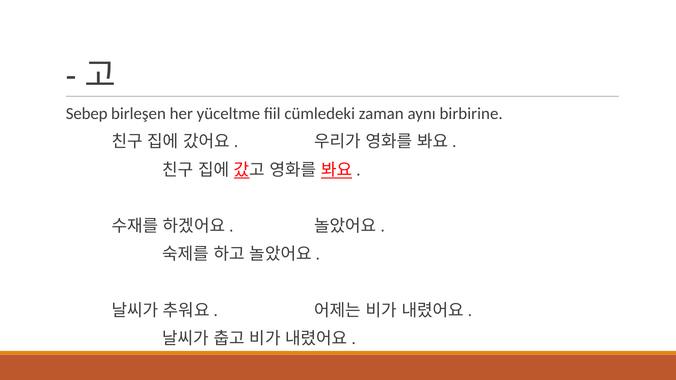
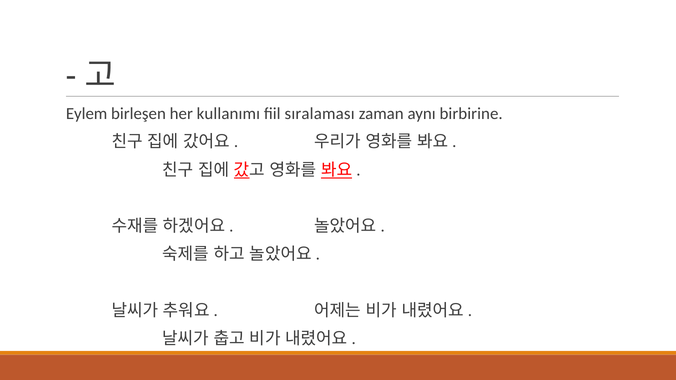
Sebep: Sebep -> Eylem (87, 114)
yüceltme: yüceltme -> kullanımı (228, 114)
cümledeki: cümledeki -> sıralaması (320, 114)
